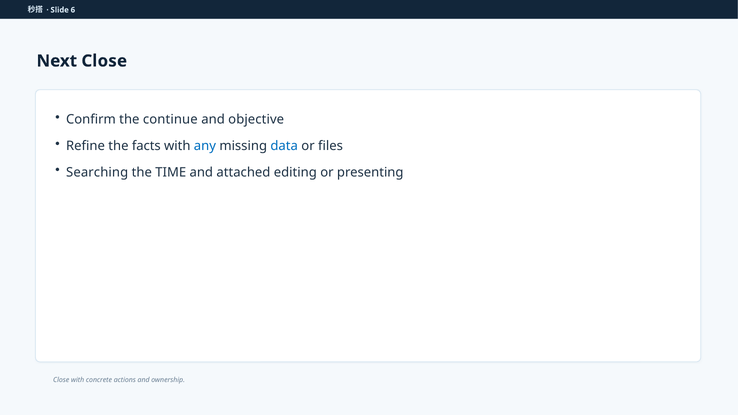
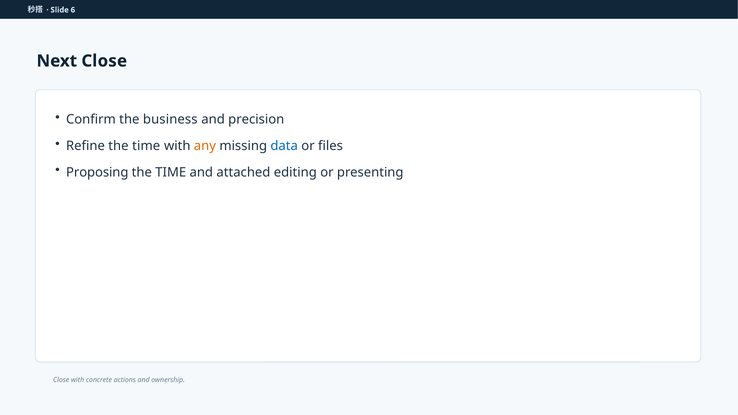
continue: continue -> business (170, 119)
objective: objective -> precision (256, 119)
Refine the facts: facts -> time (146, 146)
any colour: blue -> orange (205, 146)
Searching: Searching -> Proposing (97, 172)
